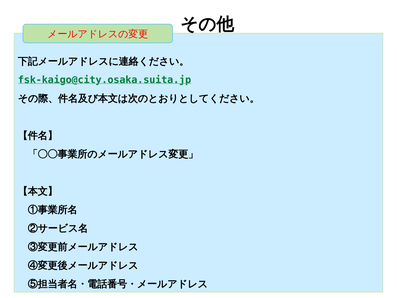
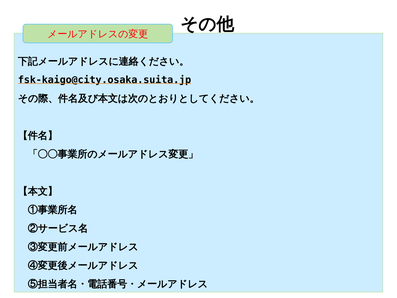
fsk-kaigo@city.osaka.suita.jp colour: green -> black (105, 80)
